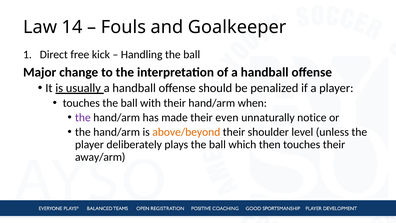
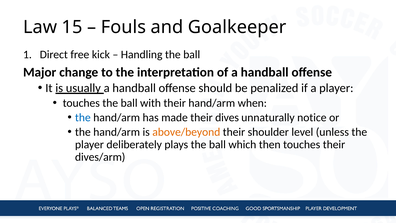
14: 14 -> 15 (72, 27)
the colour: purple -> blue (83, 117)
even: even -> dives (227, 117)
away/arm: away/arm -> dives/arm (100, 157)
